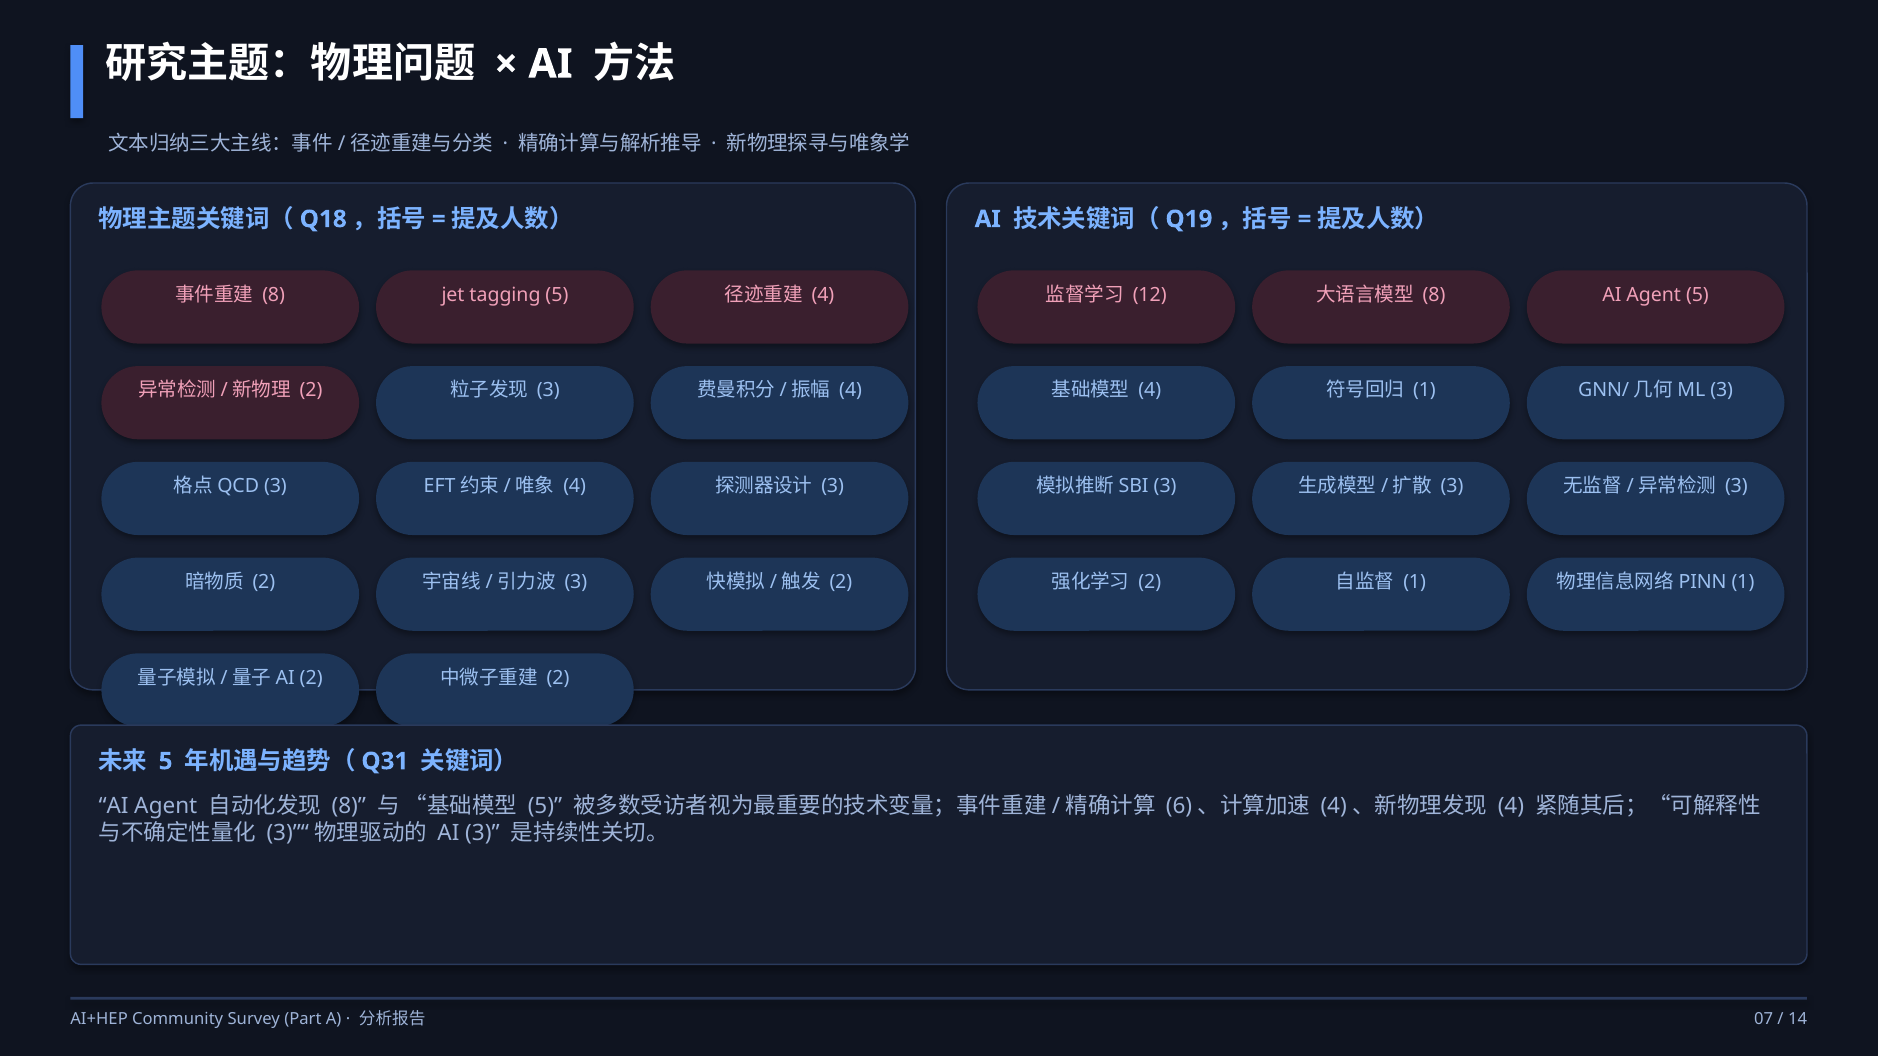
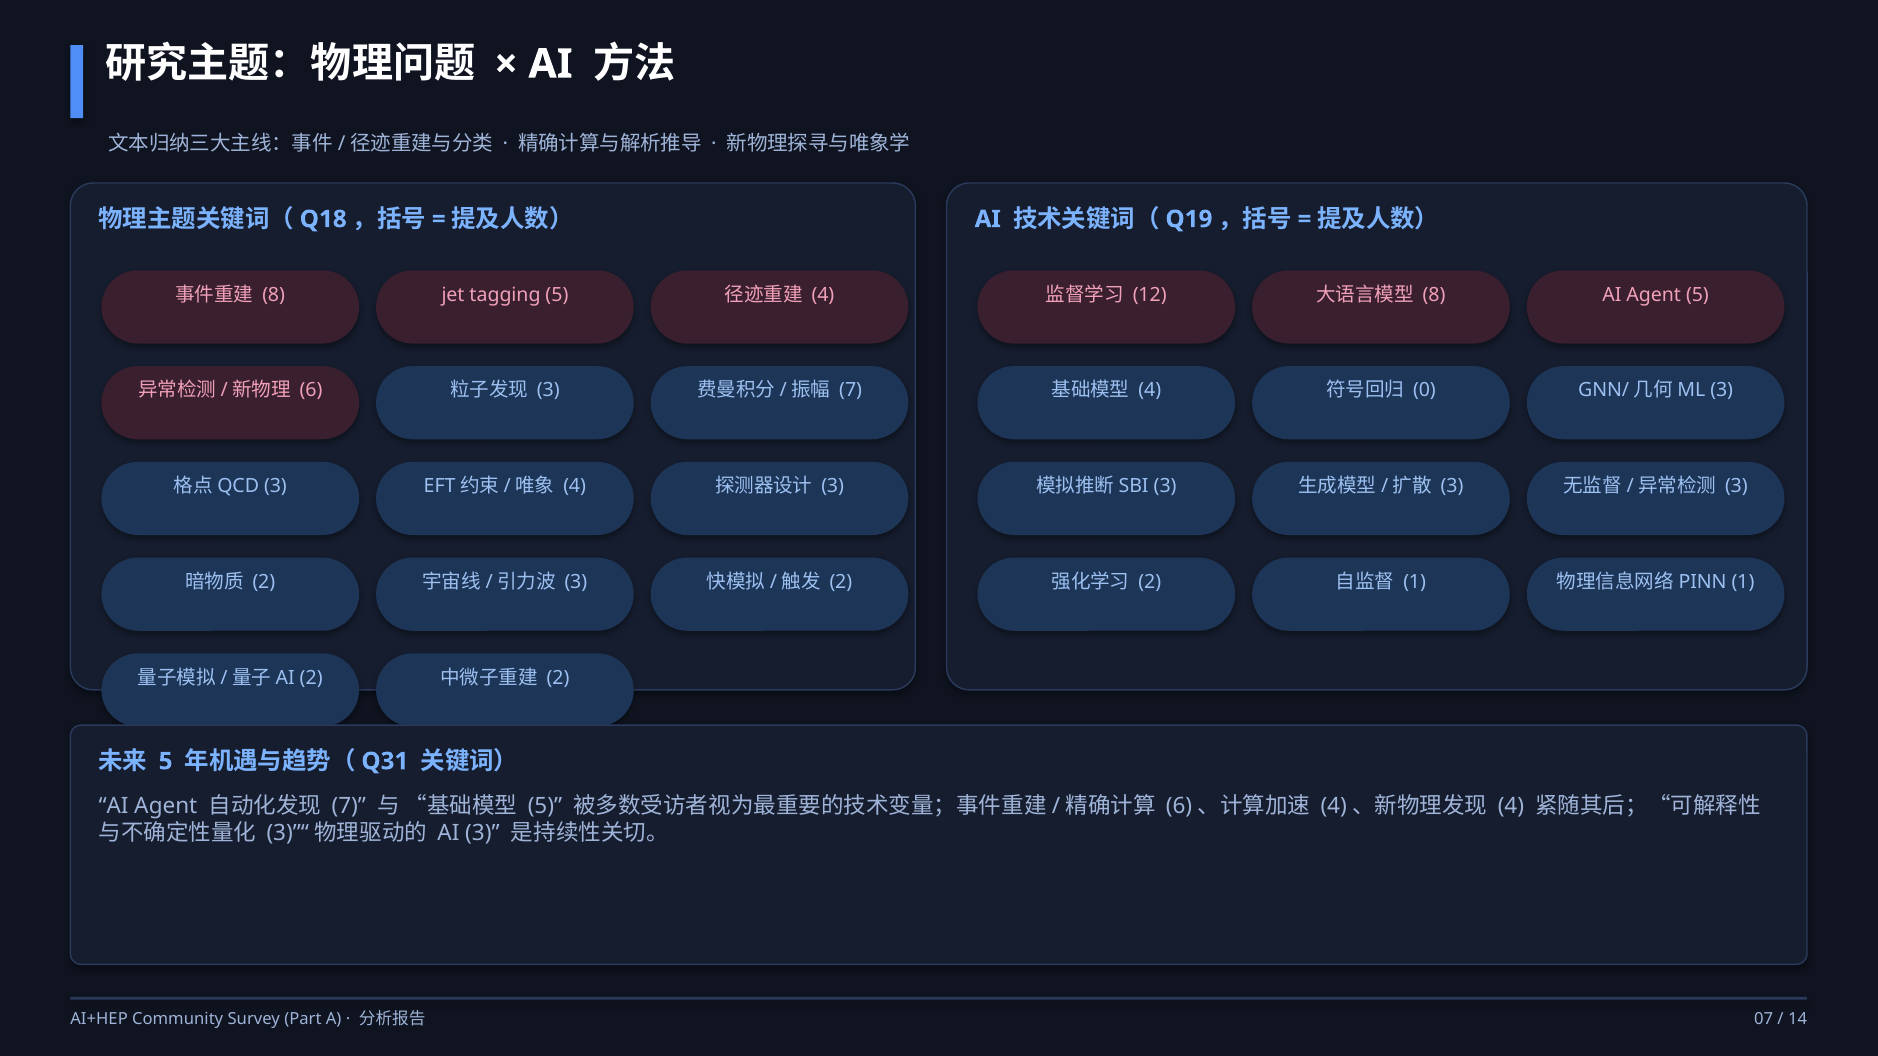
2: 2 -> 6 (311, 391)
4: 4 -> 7 (851, 391)
1: 1 -> 0 (1424, 391)
8: 8 -> 7 (349, 807)
